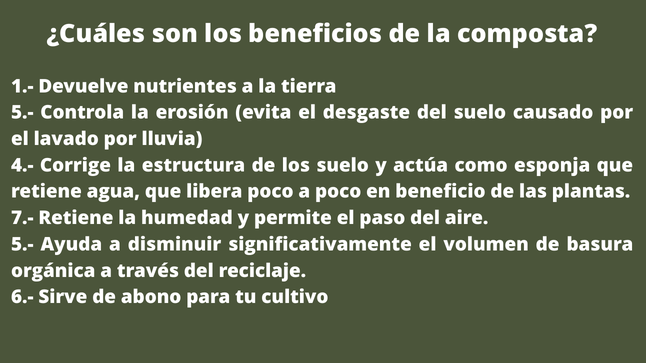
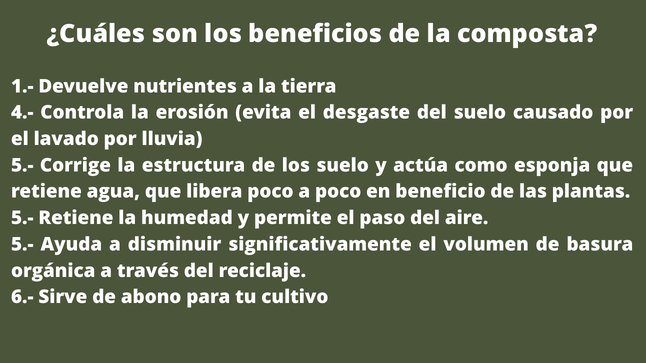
5.-: 5.- -> 4.- (22, 113)
4.-: 4.- -> 5.- (22, 166)
7.-: 7.- -> 5.- (22, 218)
